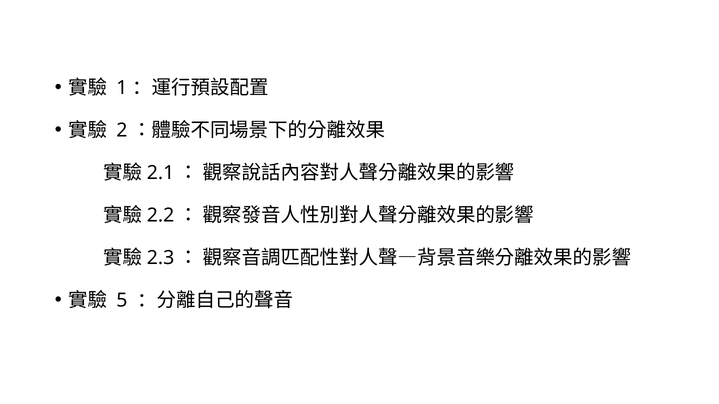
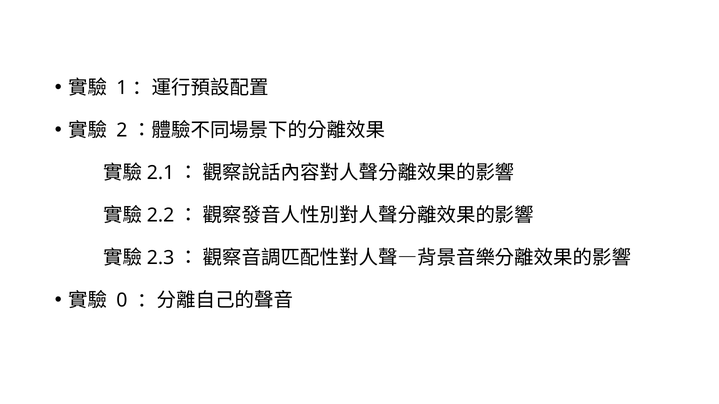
5: 5 -> 0 (122, 301)
